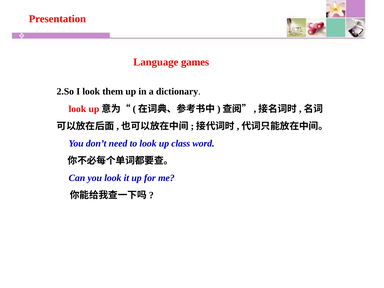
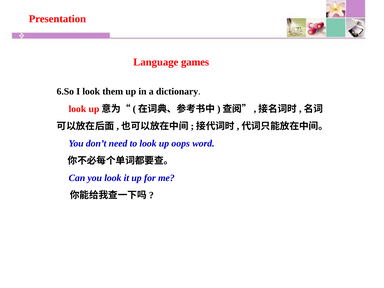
2.So: 2.So -> 6.So (65, 92)
class: class -> oops (181, 143)
